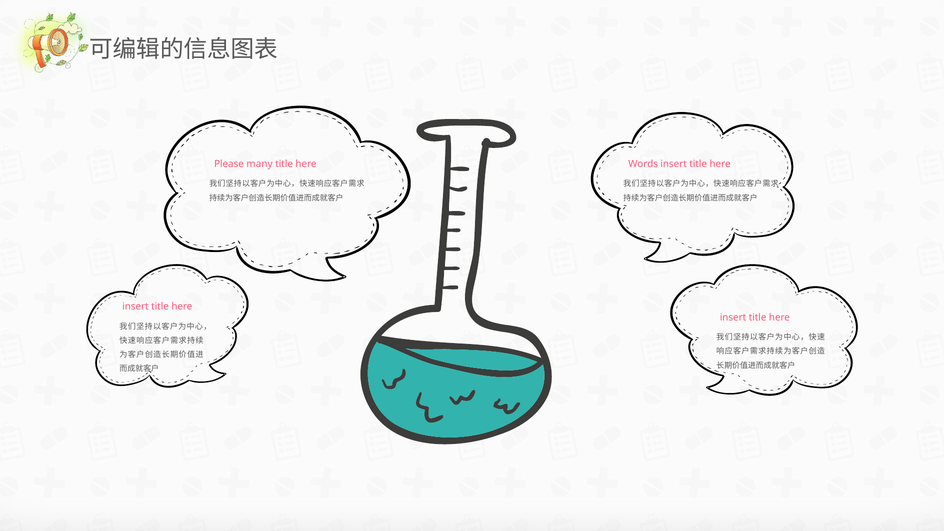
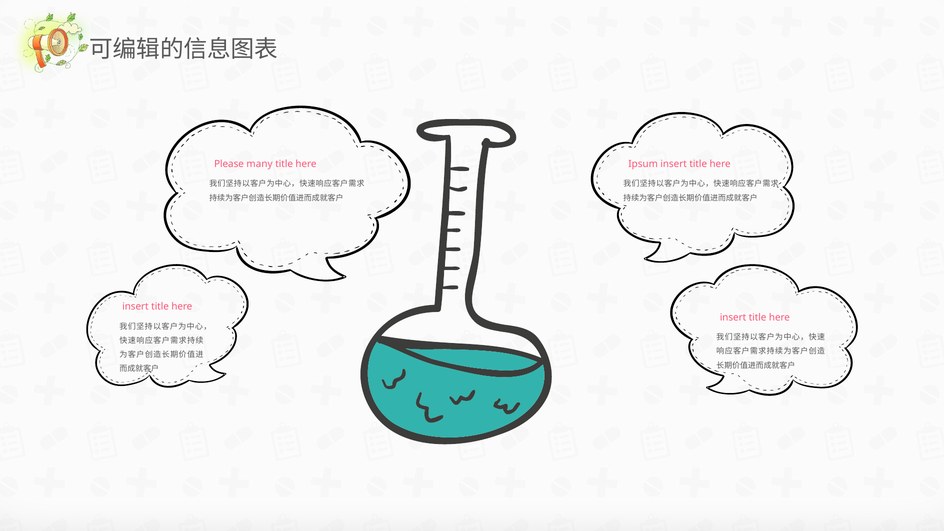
Words: Words -> Ipsum (643, 164)
